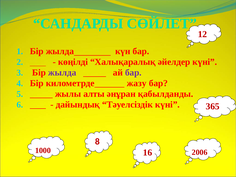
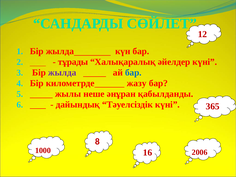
көңілді: көңілді -> тұрады (73, 62)
бар colour: purple -> blue (133, 73)
алты: алты -> неше (94, 94)
